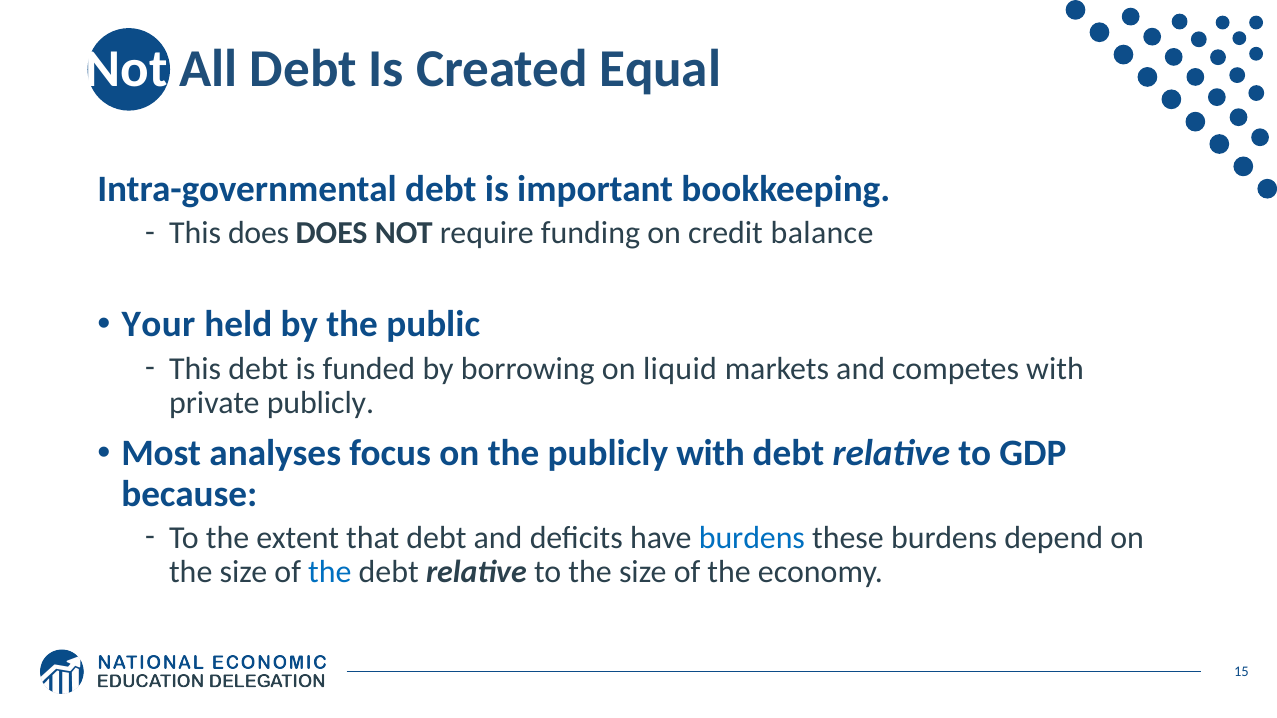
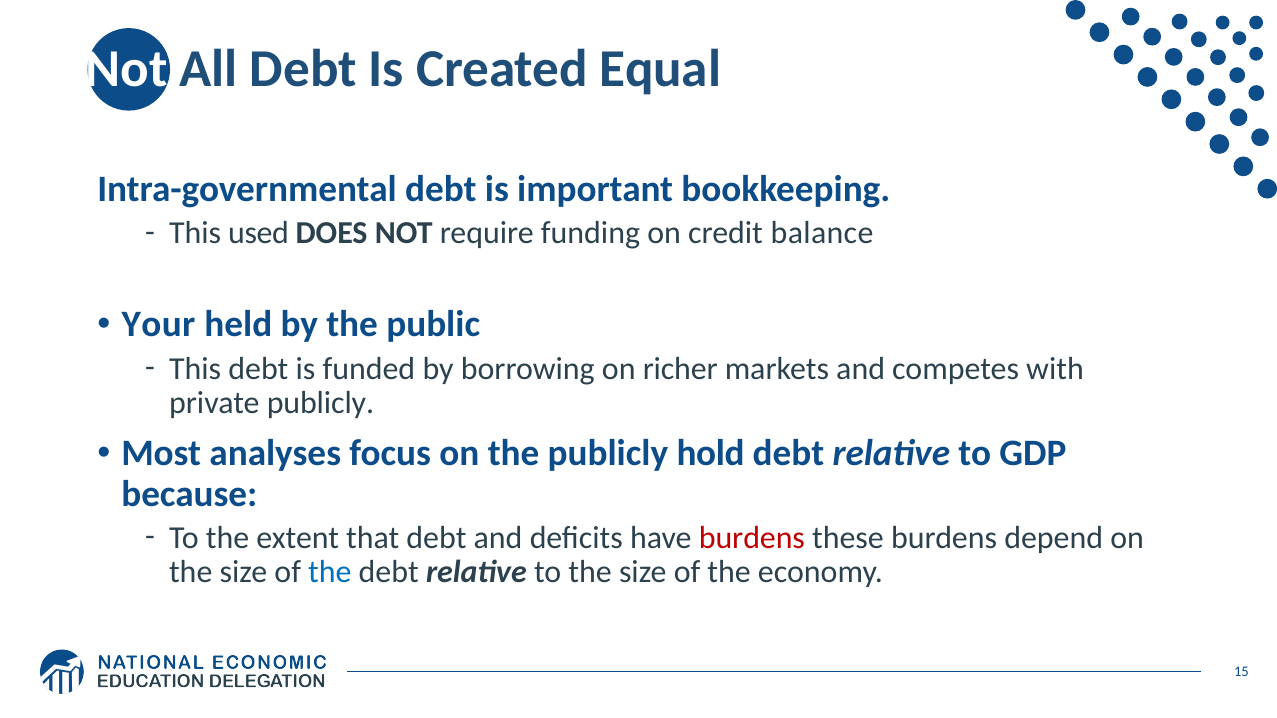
This does: does -> used (259, 233)
liquid: liquid -> richer (680, 369)
publicly with: with -> hold (711, 454)
burdens colour: blue -> red (752, 538)
